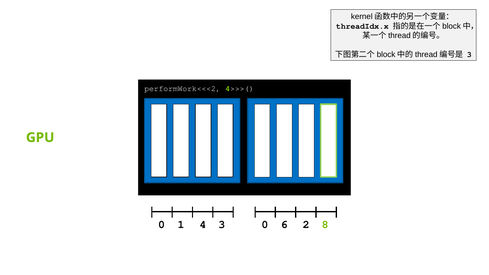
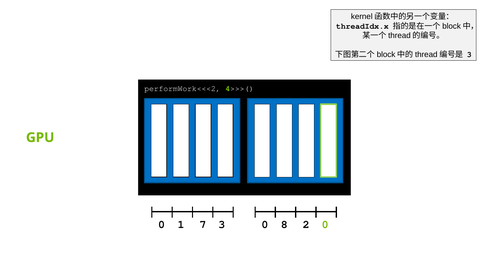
4: 4 -> 7 (203, 225)
6: 6 -> 8 (284, 225)
2 8: 8 -> 0 (325, 225)
